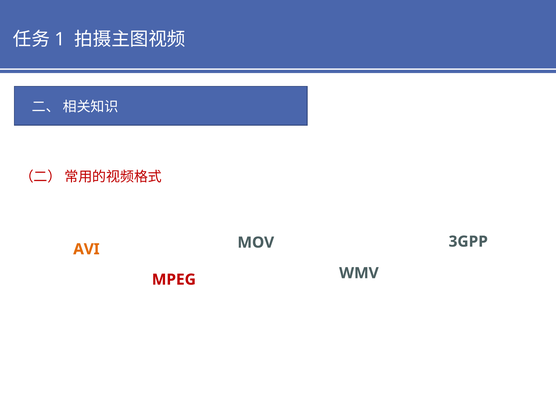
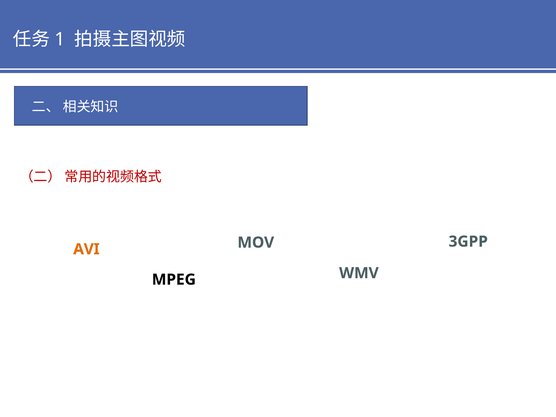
MPEG colour: red -> black (174, 280)
